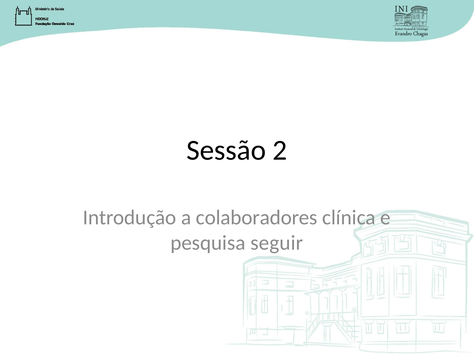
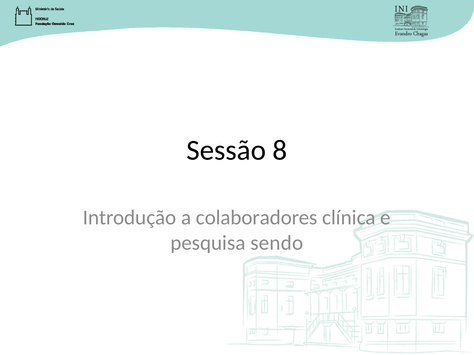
2: 2 -> 8 (280, 151)
seguir: seguir -> sendo (277, 243)
